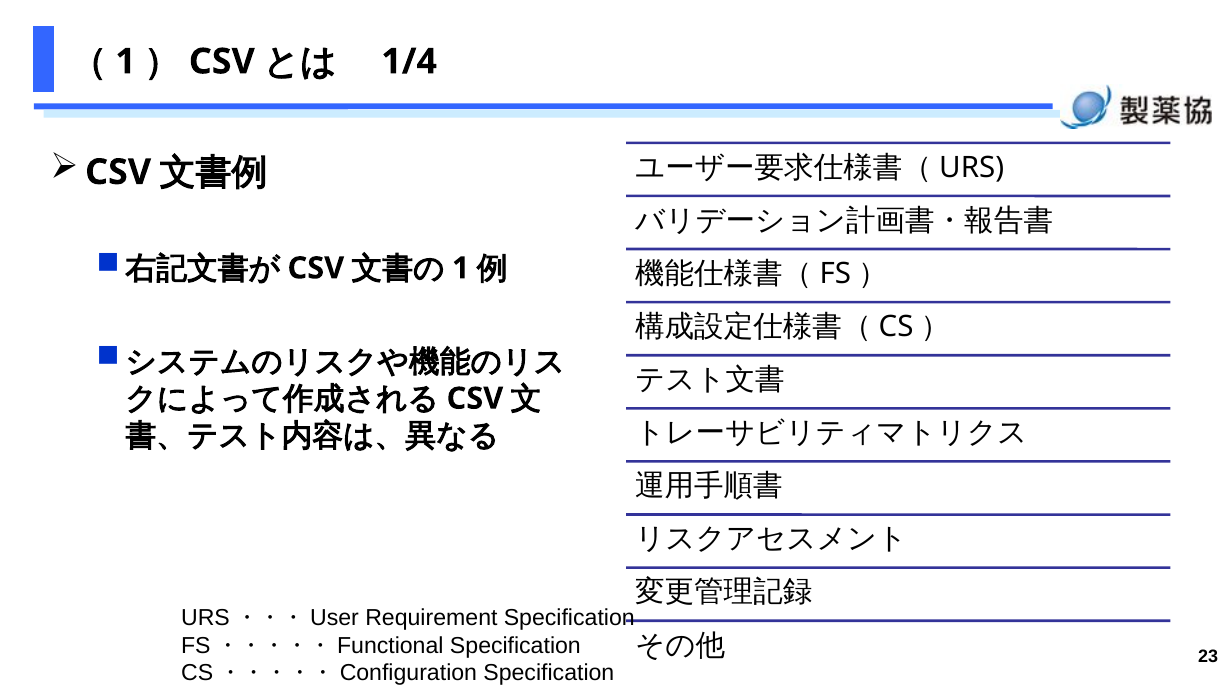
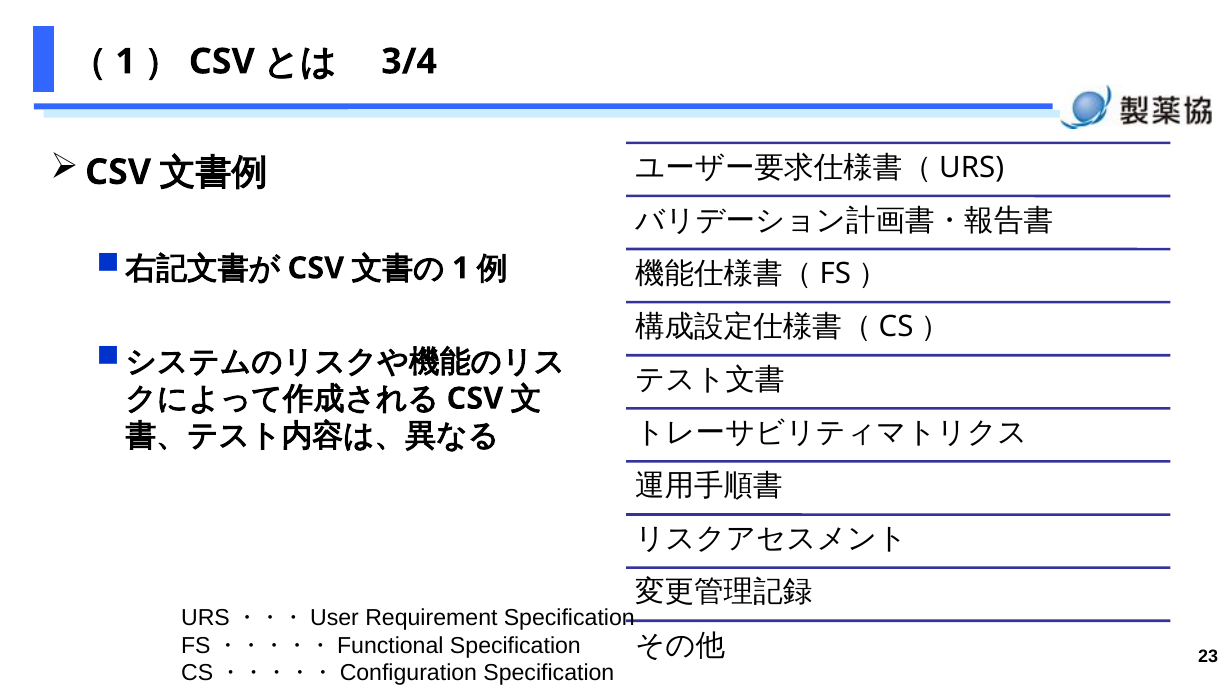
1/4: 1/4 -> 3/4 (409, 62)
